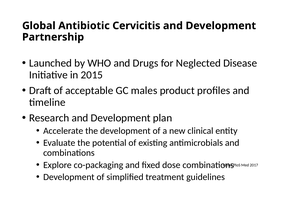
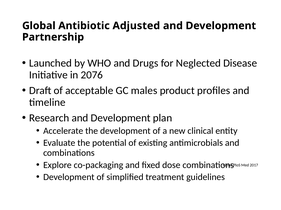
Cervicitis: Cervicitis -> Adjusted (136, 26)
2015: 2015 -> 2076 (92, 75)
